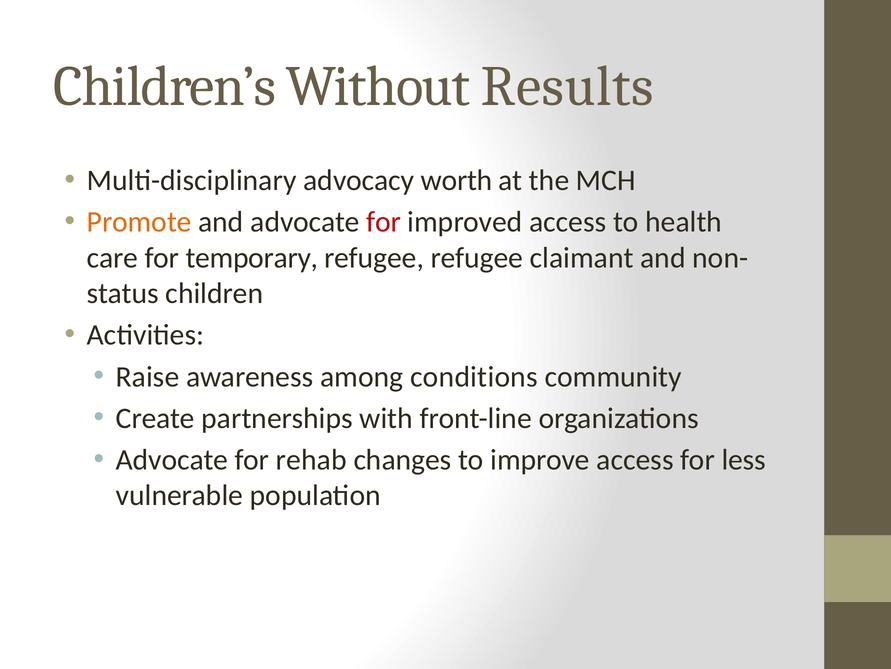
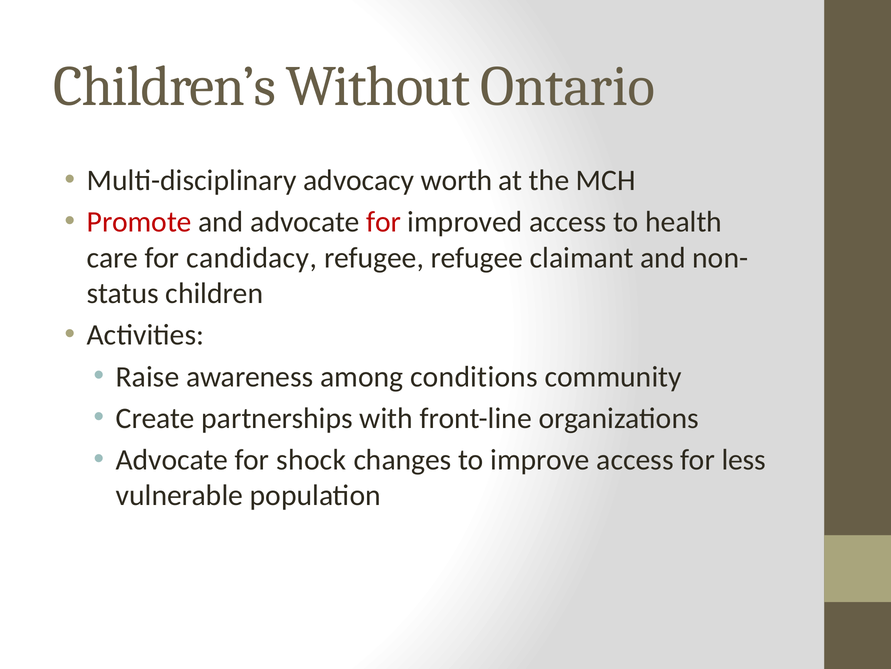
Results: Results -> Ontario (568, 86)
Promote colour: orange -> red (139, 222)
temporary: temporary -> candidacy (252, 257)
rehab: rehab -> shock (311, 459)
